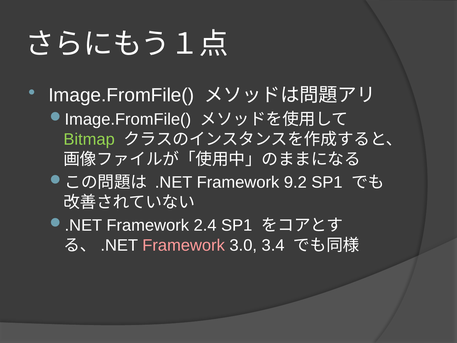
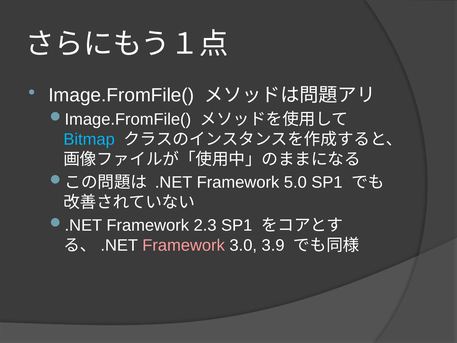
Bitmap colour: light green -> light blue (89, 139)
9.2: 9.2 -> 5.0 (295, 182)
2.4: 2.4 -> 2.3 (205, 225)
3.4: 3.4 -> 3.9 (273, 245)
